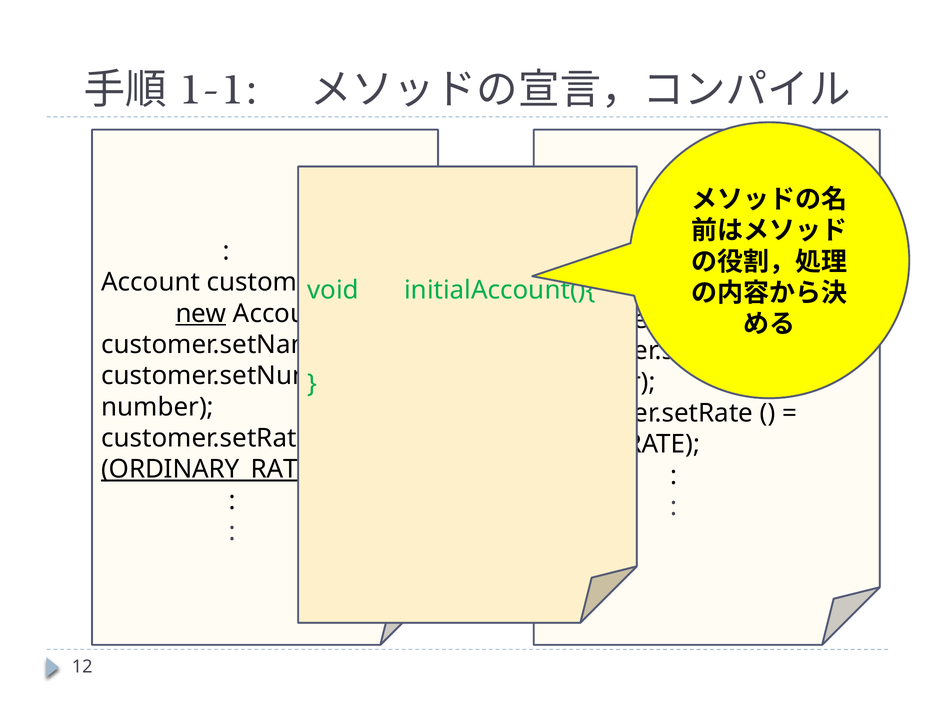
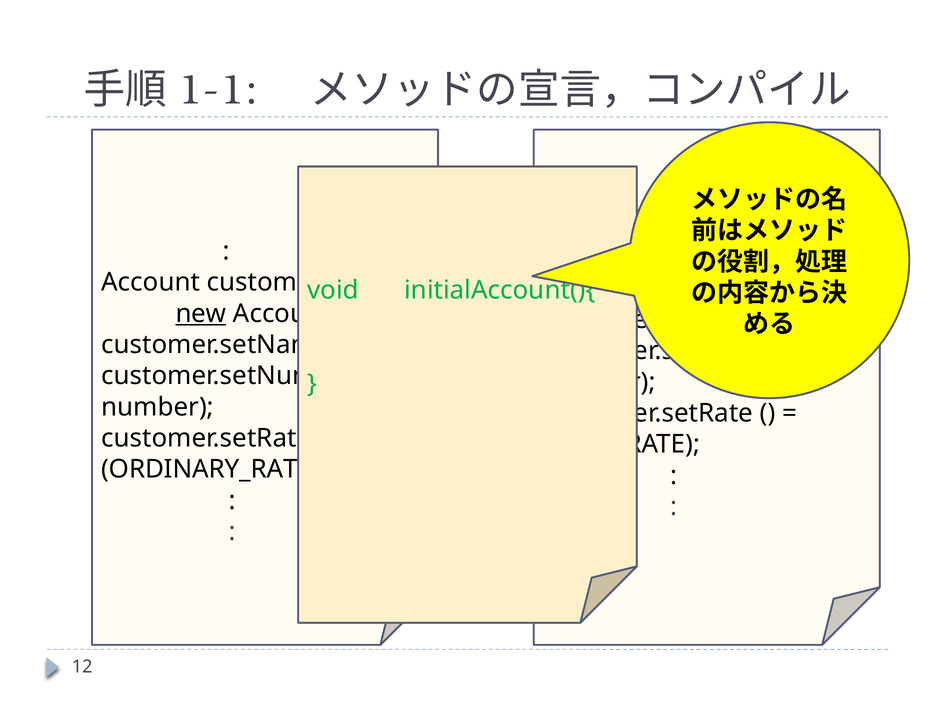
ORDINARY_RATE underline: present -> none (210, 469)
